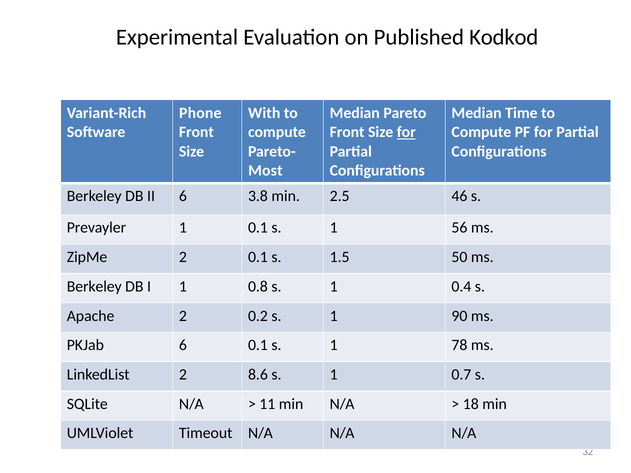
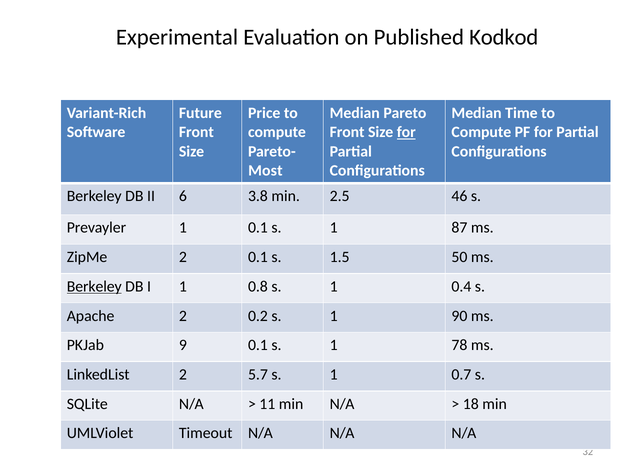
Phone: Phone -> Future (200, 113)
With: With -> Price (264, 113)
56: 56 -> 87 (459, 228)
Berkeley underline: none -> present (94, 287)
PKJab 6: 6 -> 9 (183, 345)
8.6: 8.6 -> 5.7 (258, 375)
